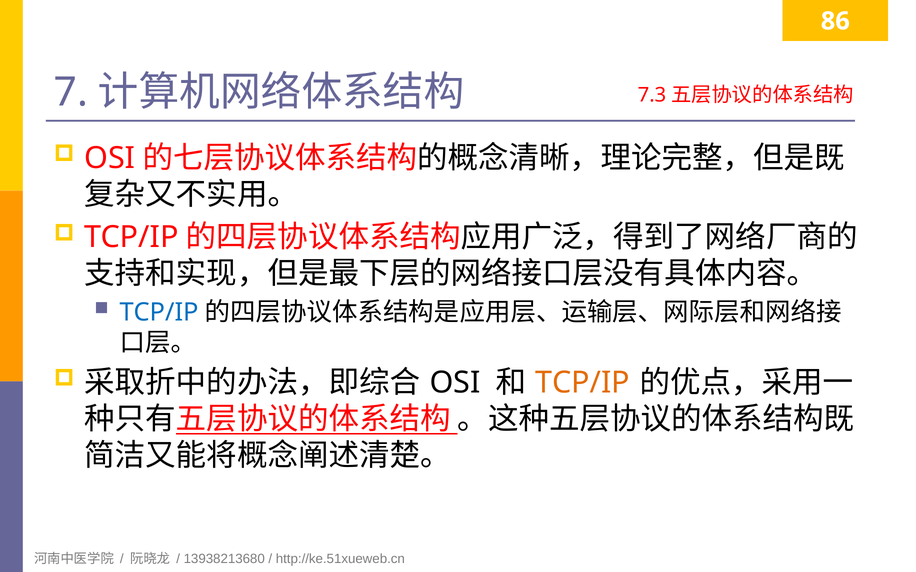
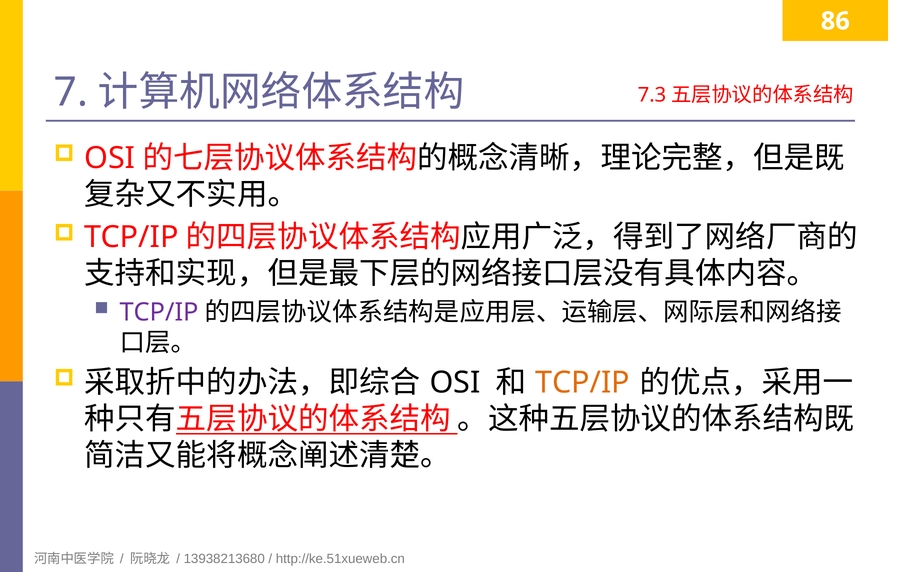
TCP/IP colour: blue -> purple (159, 312)
